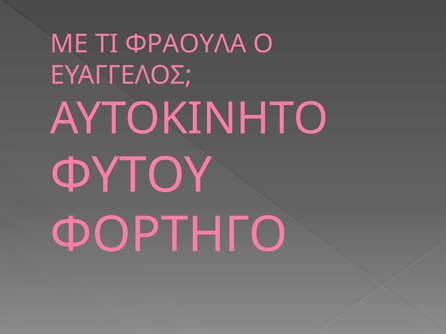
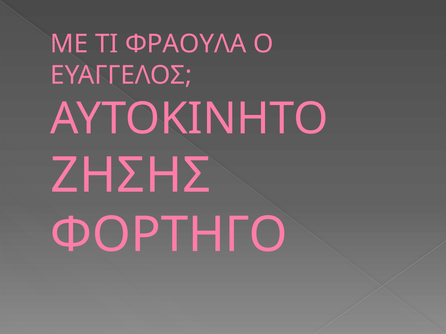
ΦΥΤΟΥ: ΦΥΤΟΥ -> ΖΗΣΗΣ (131, 176)
